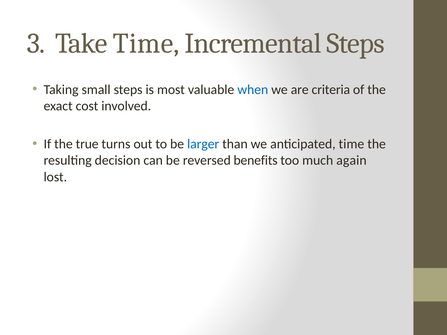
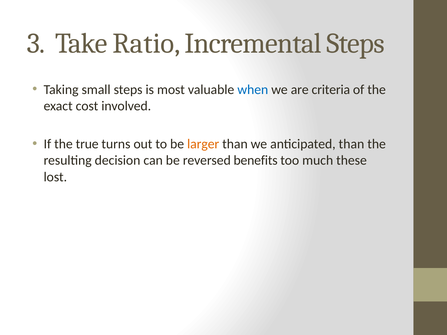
Take Time: Time -> Ratio (146, 43)
larger colour: blue -> orange (203, 144)
anticipated time: time -> than (351, 144)
again: again -> these (352, 161)
